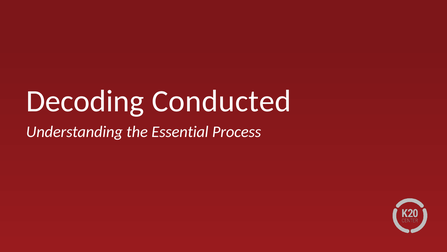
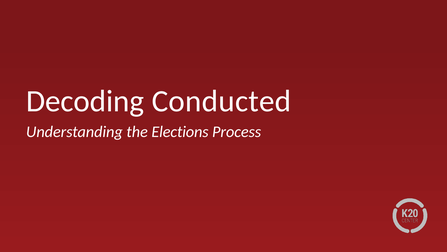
Essential: Essential -> Elections (180, 131)
